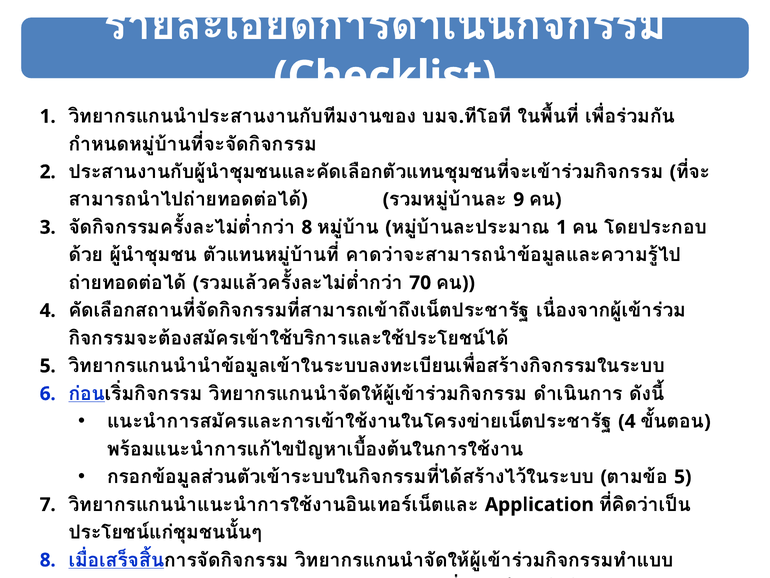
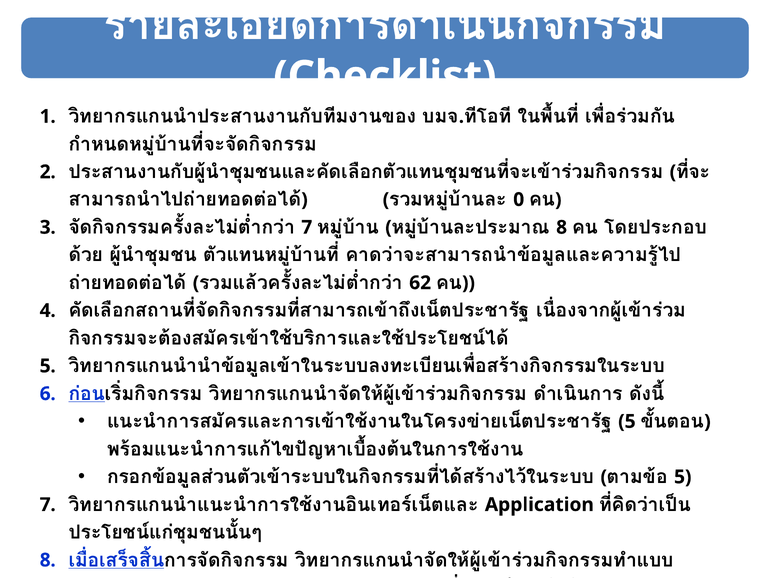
9: 9 -> 0 (519, 199)
8: 8 -> 7 (307, 227)
1: 1 -> 8 (562, 227)
70: 70 -> 62 (420, 283)
4: 4 -> 5 (627, 421)
